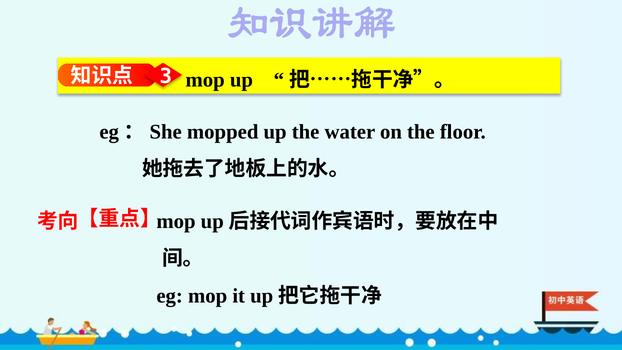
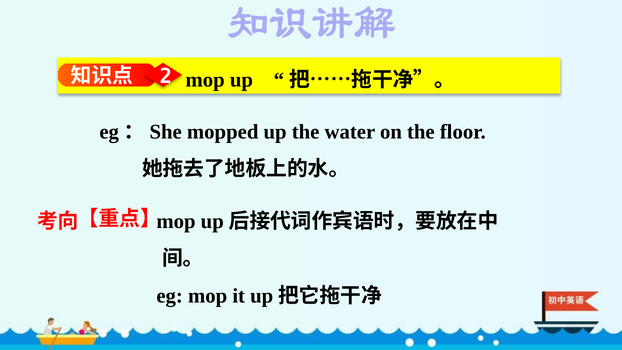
3: 3 -> 2 (166, 76)
